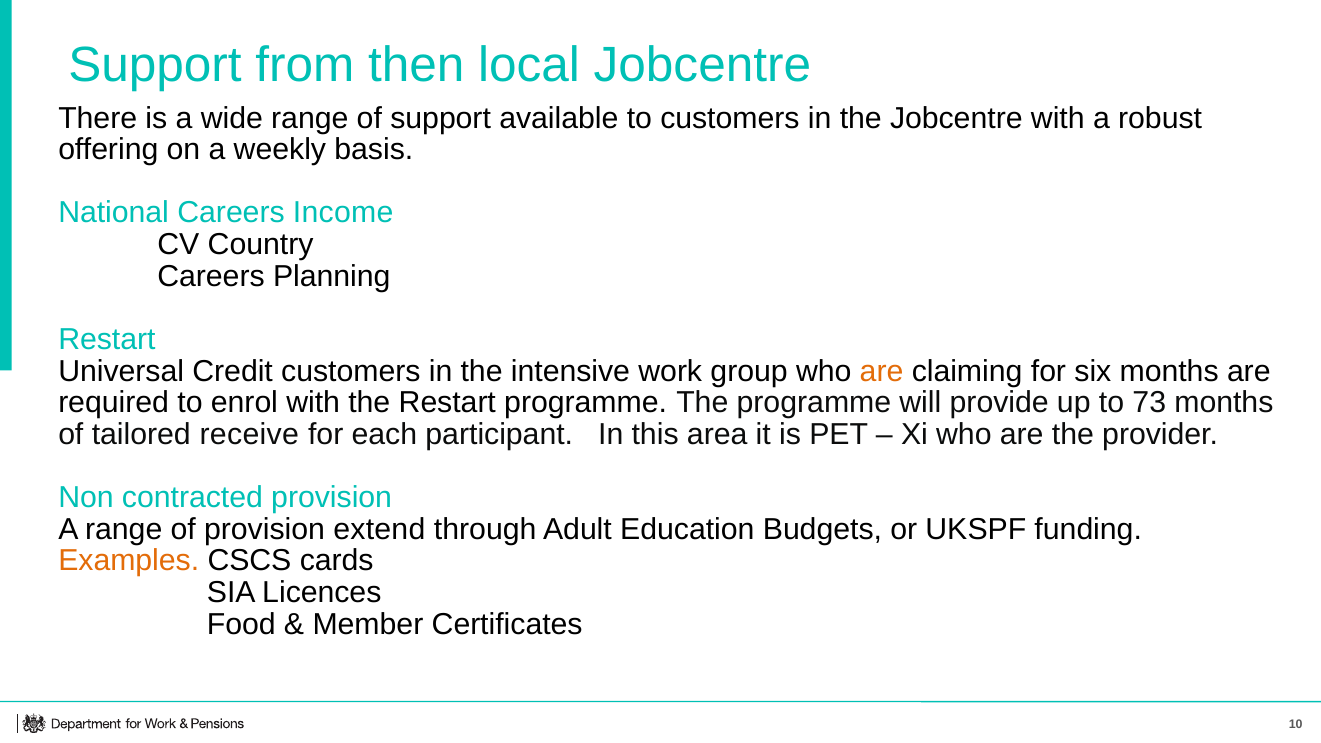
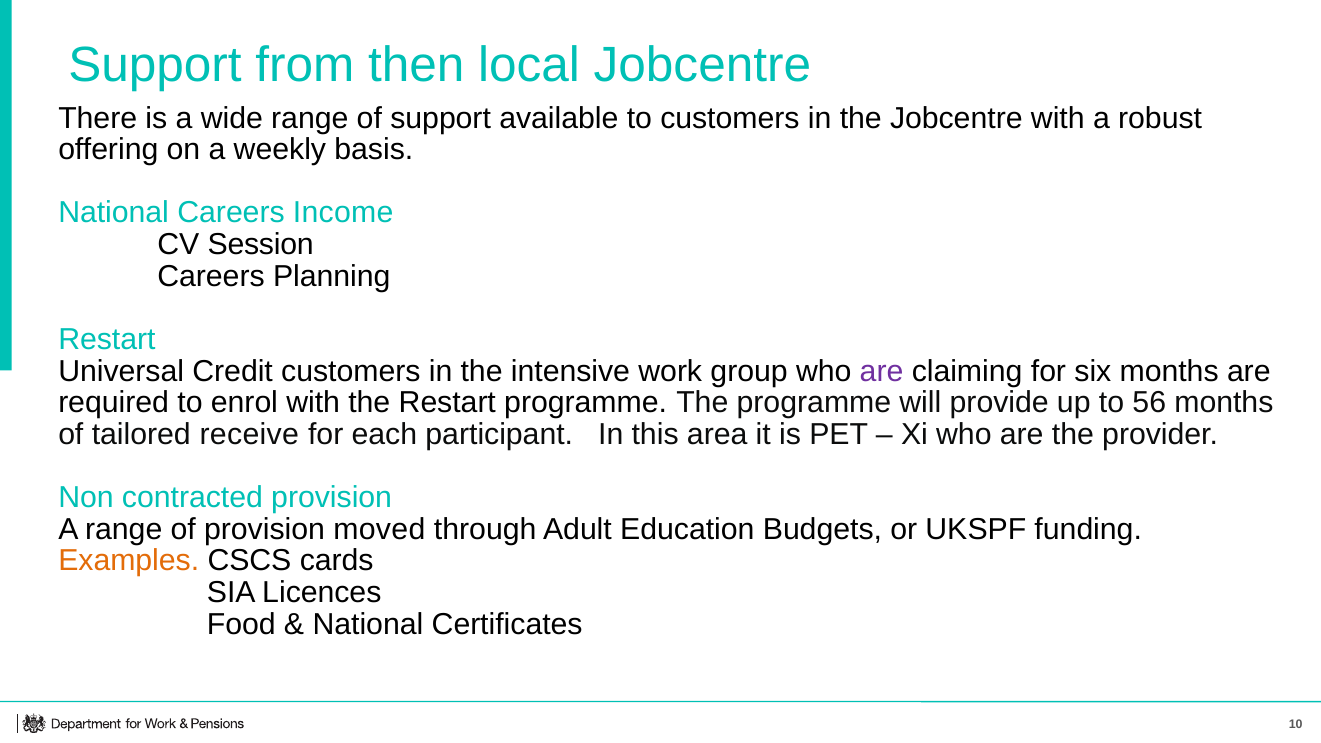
Country: Country -> Session (261, 245)
are colour: orange -> purple (882, 371)
73: 73 -> 56 (1149, 403)
extend: extend -> moved (379, 529)
Member: Member -> National (368, 624)
